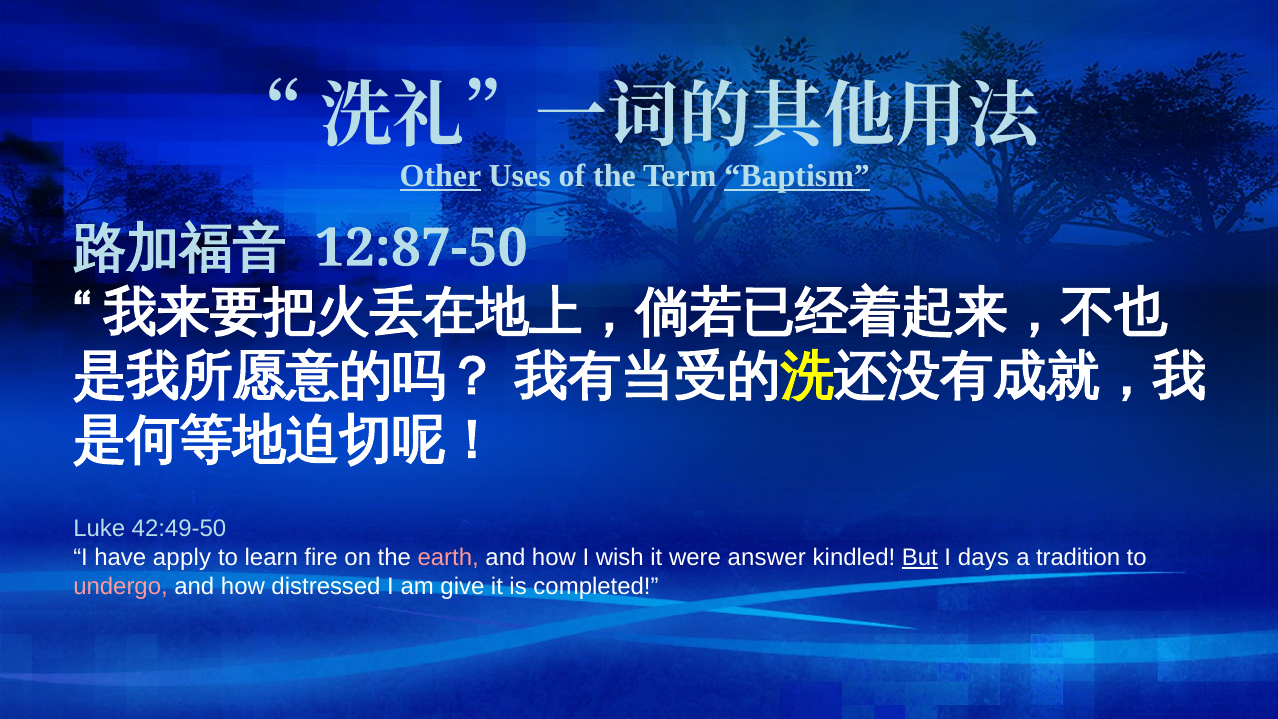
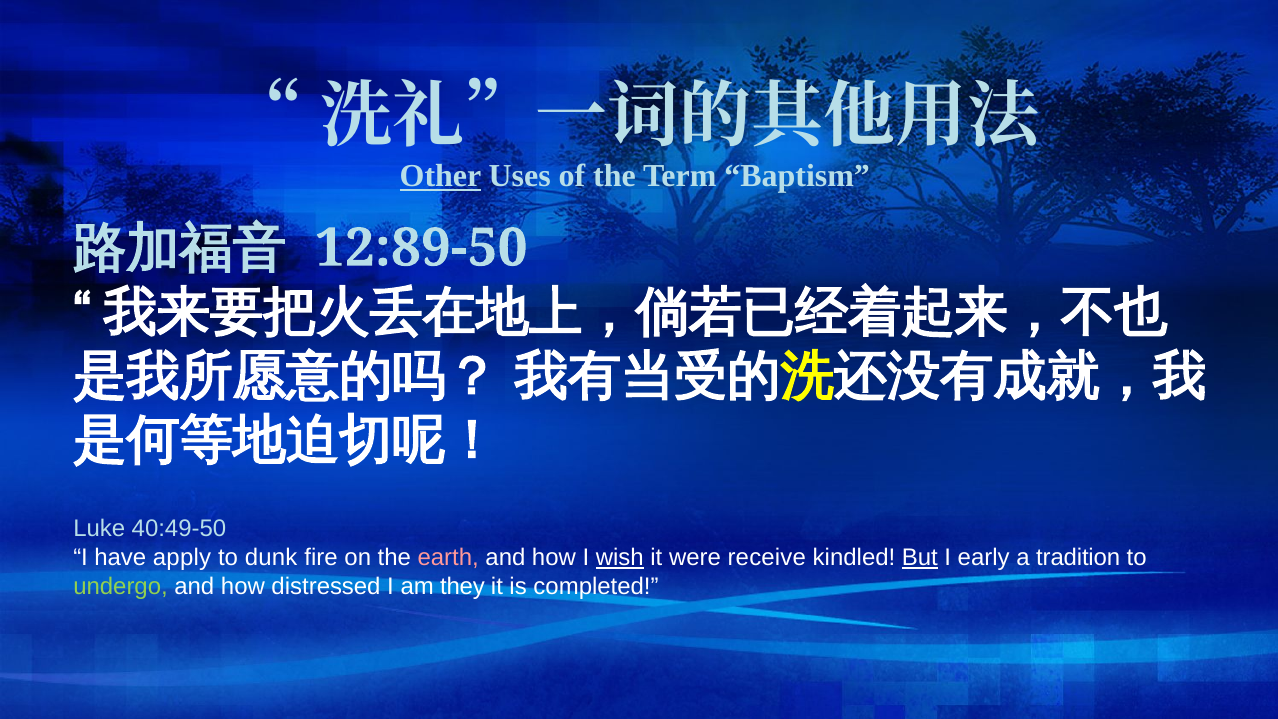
Baptism underline: present -> none (797, 176)
12:87-50: 12:87-50 -> 12:89-50 (421, 248)
42:49-50: 42:49-50 -> 40:49-50 (179, 529)
learn: learn -> dunk (271, 557)
wish underline: none -> present (620, 557)
answer: answer -> receive (767, 557)
days: days -> early (984, 557)
undergo colour: pink -> light green (121, 586)
give: give -> they (463, 586)
